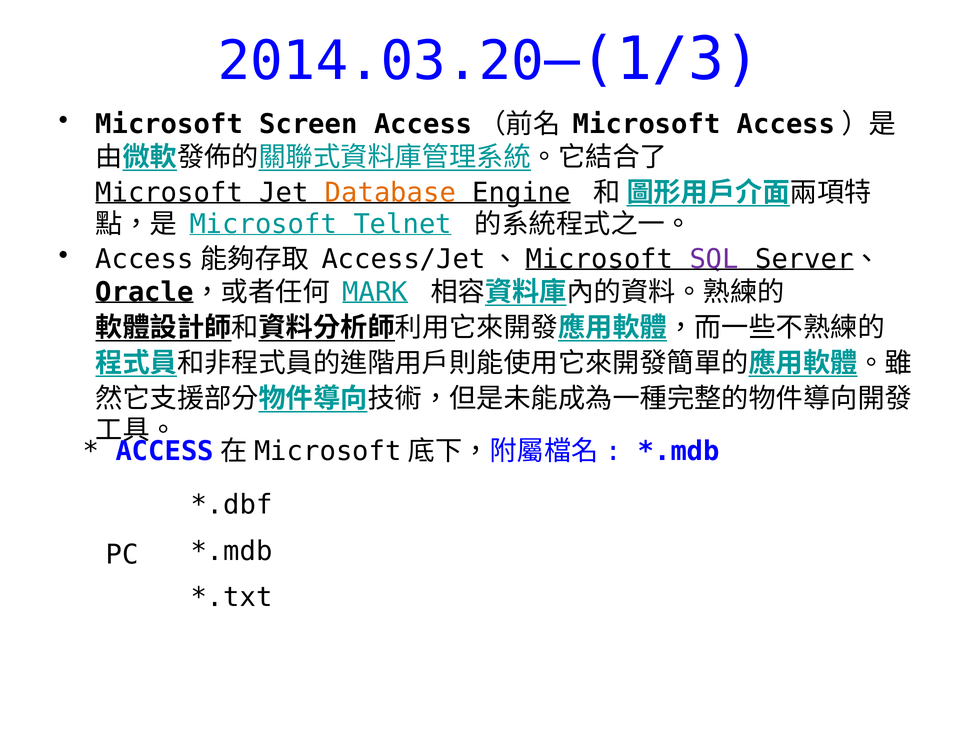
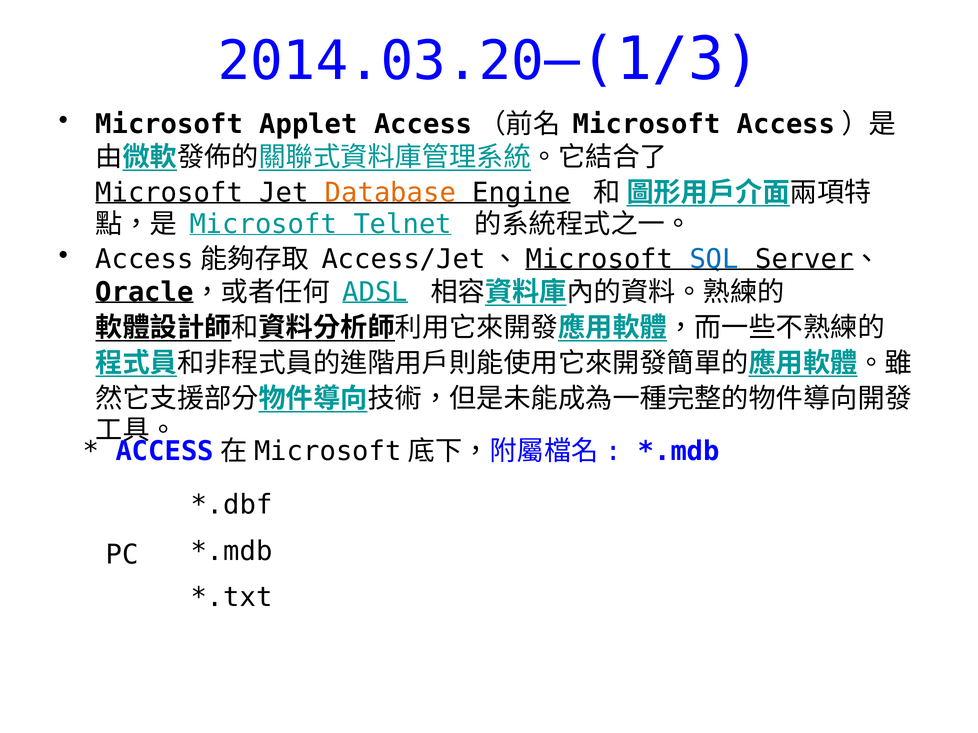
Screen: Screen -> Applet (308, 124)
SQL colour: purple -> blue (714, 259)
MARK: MARK -> ADSL (375, 292)
